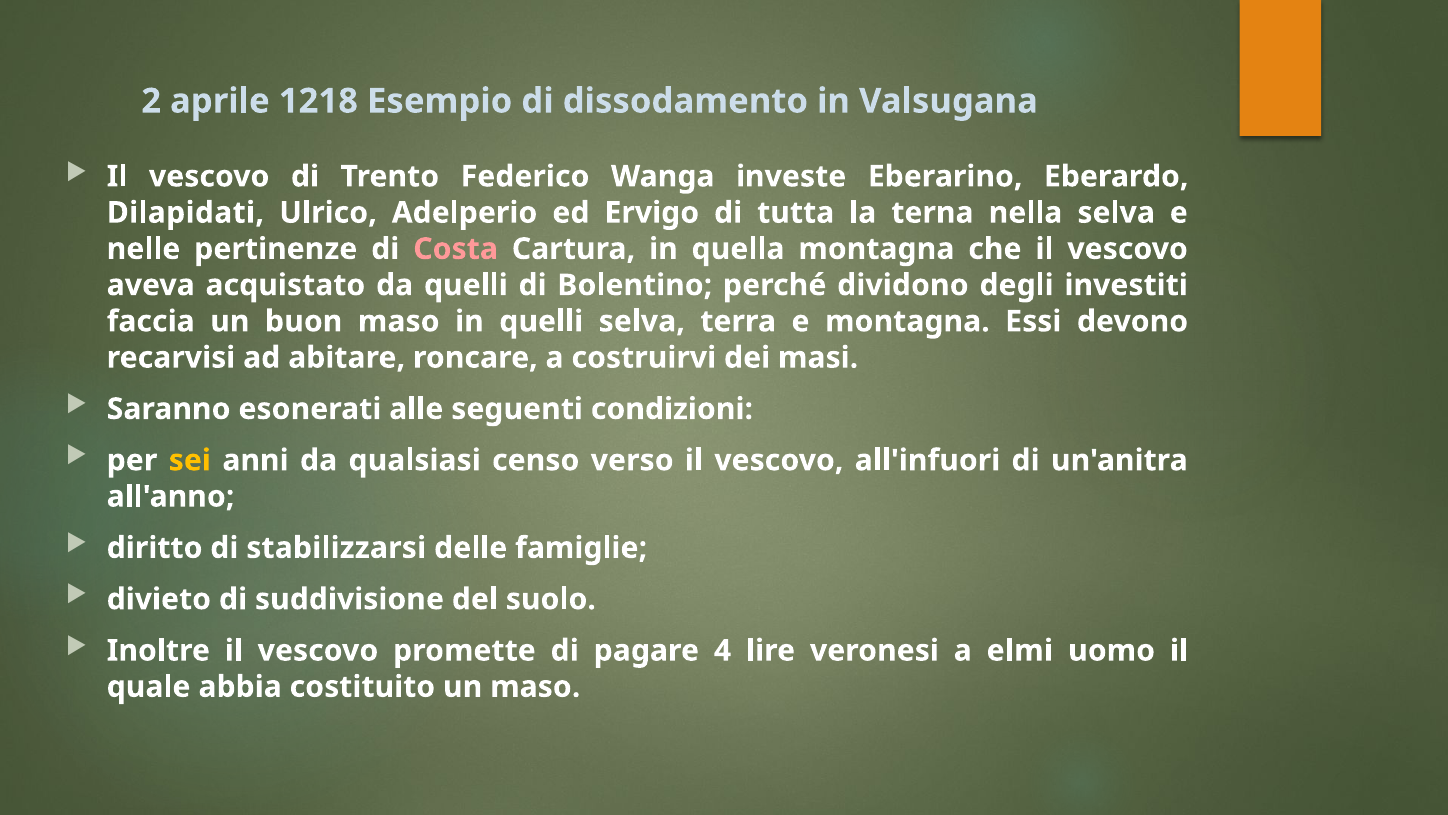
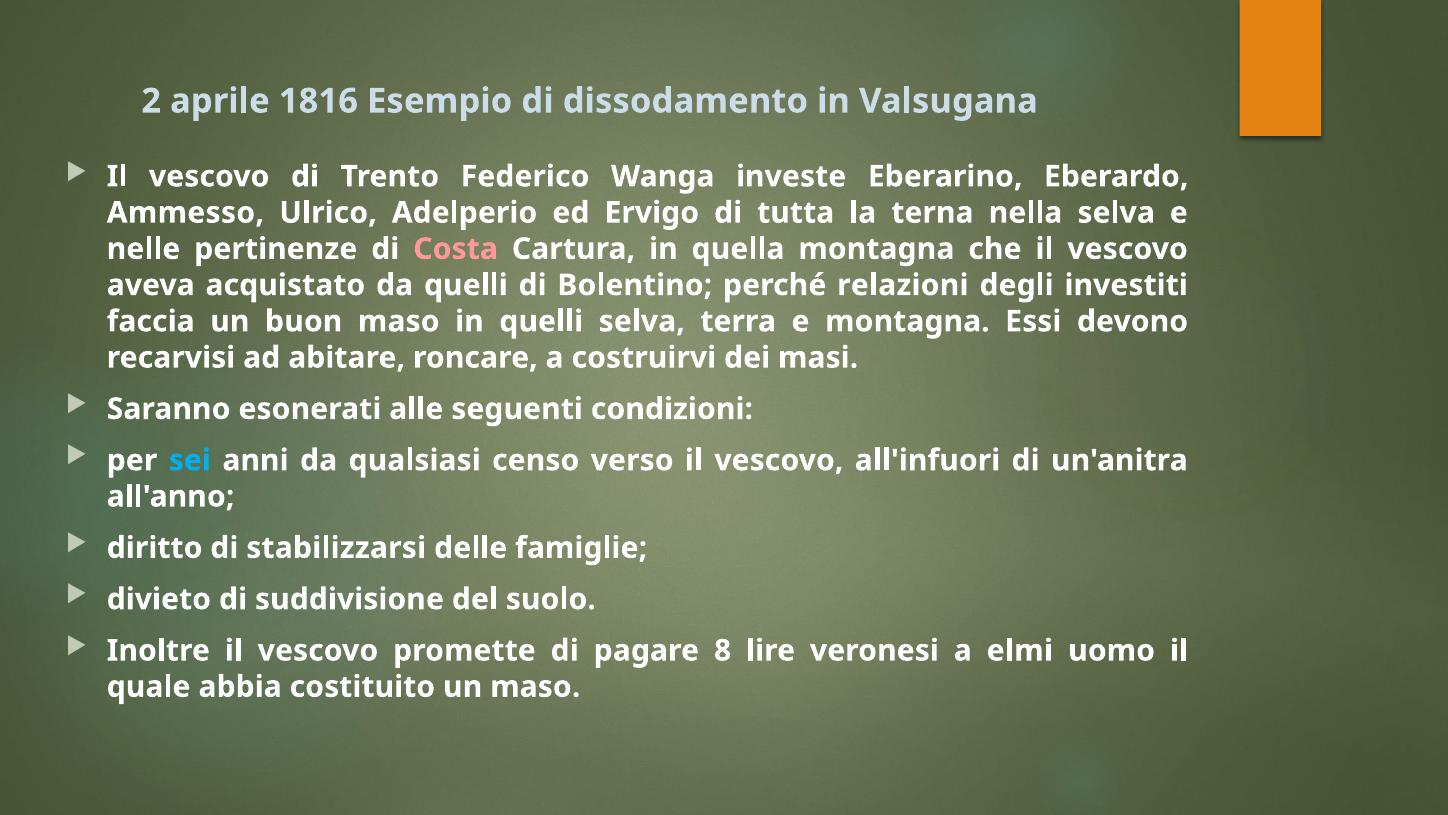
1218: 1218 -> 1816 (318, 101)
Dilapidati: Dilapidati -> Ammesso (185, 213)
dividono: dividono -> relazioni (903, 285)
sei colour: yellow -> light blue (190, 460)
4: 4 -> 8 (723, 650)
